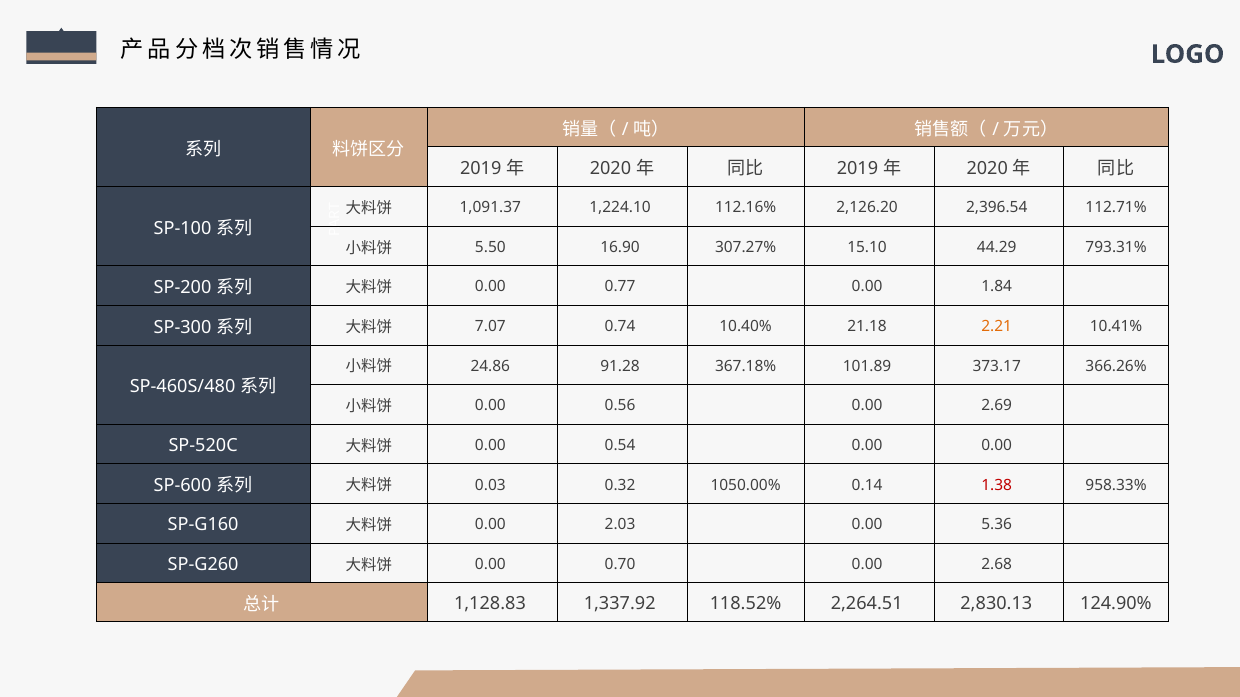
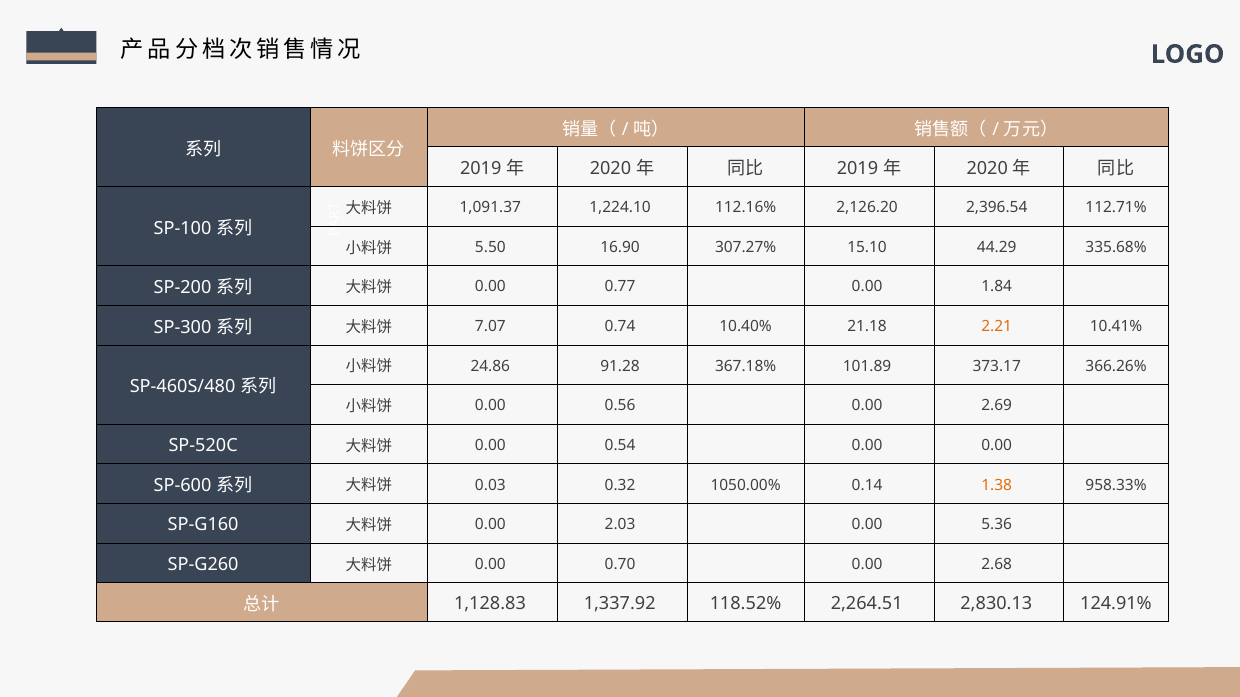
793.31%: 793.31% -> 335.68% (1116, 247)
1.38 colour: red -> orange (997, 485)
124.90%: 124.90% -> 124.91% (1116, 604)
